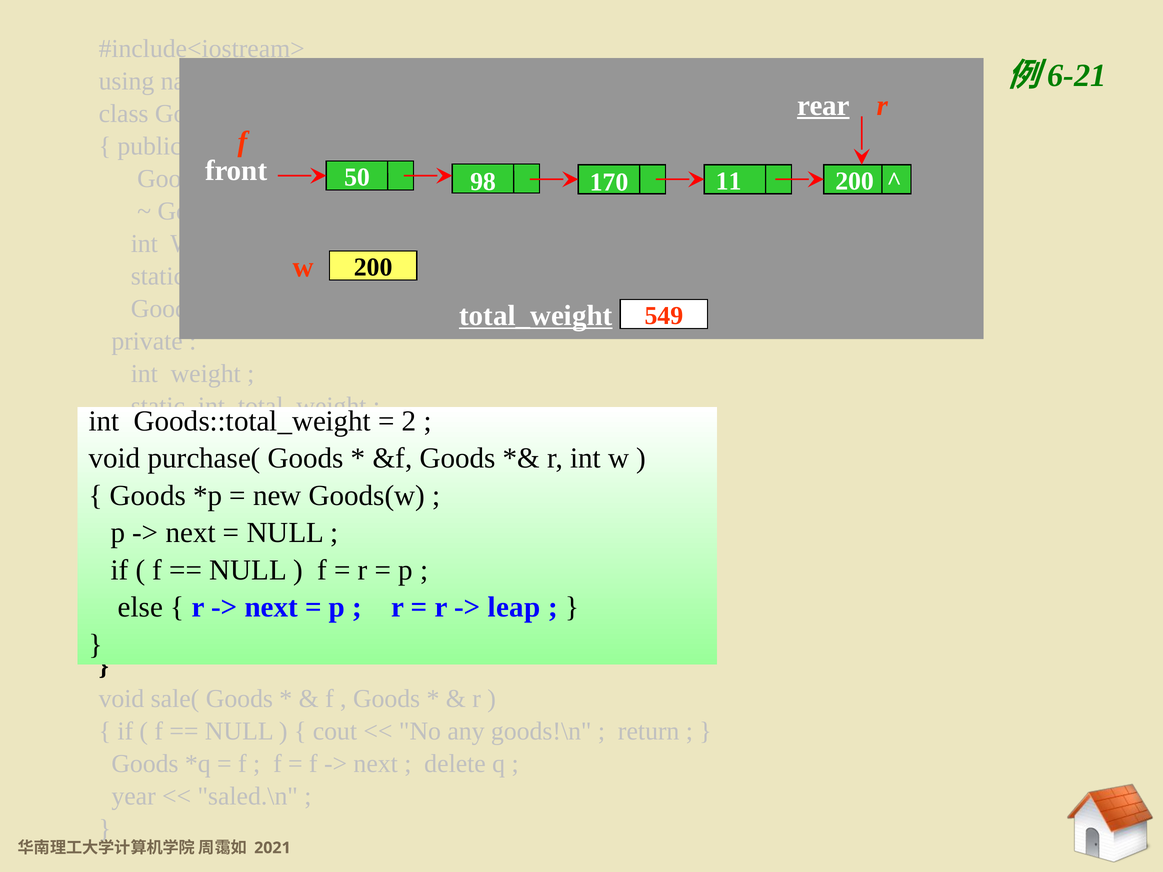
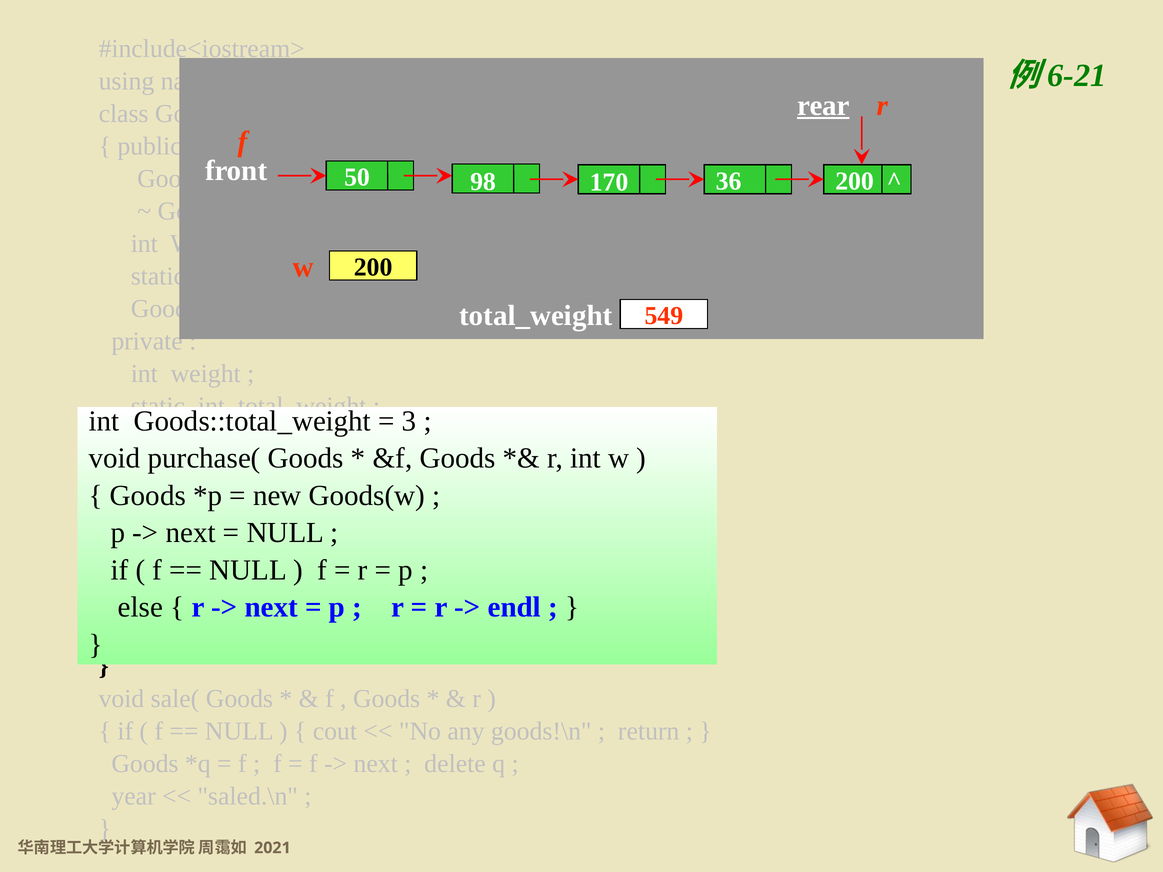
11: 11 -> 36 (729, 181)
total_weight underline: present -> none (536, 316)
2: 2 -> 3 (409, 421)
leap: leap -> endl (514, 607)
